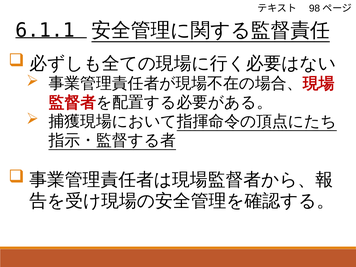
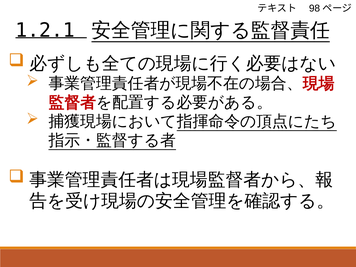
6.1.1: 6.1.1 -> 1.2.1 (45, 30)
